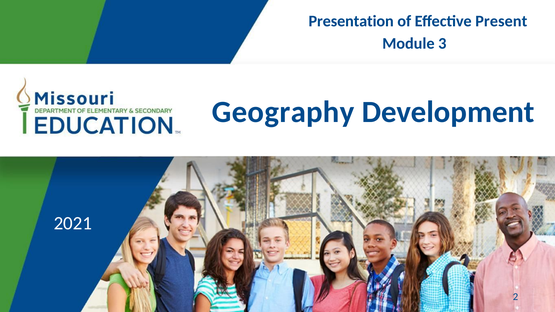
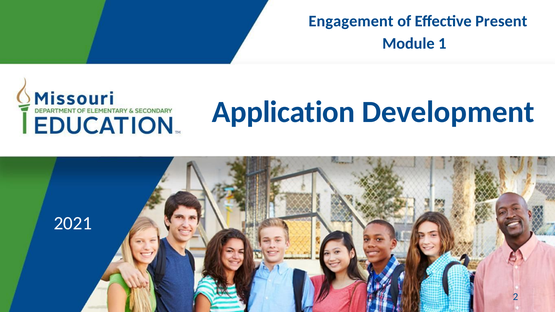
Presentation: Presentation -> Engagement (351, 21)
3: 3 -> 1 (442, 44)
Geography: Geography -> Application (283, 112)
